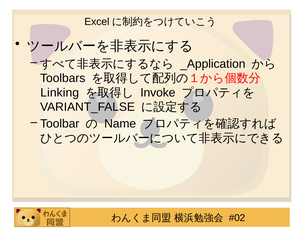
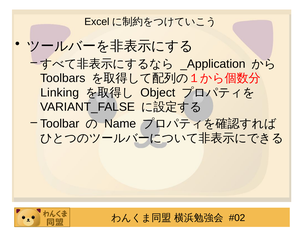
Invoke: Invoke -> Object (158, 93)
